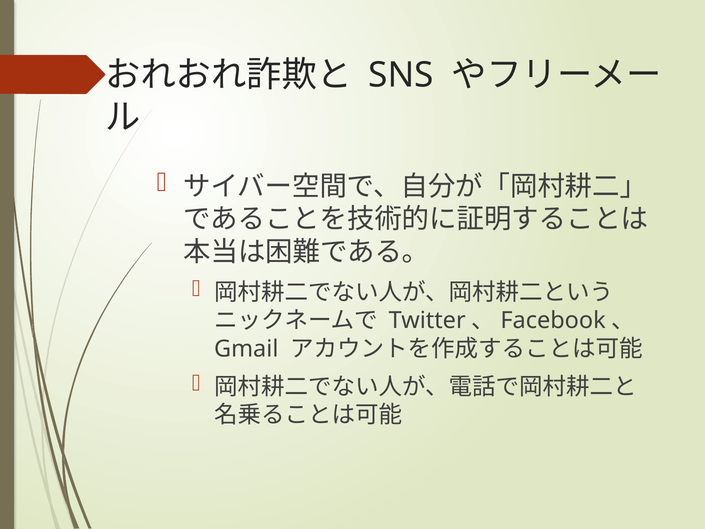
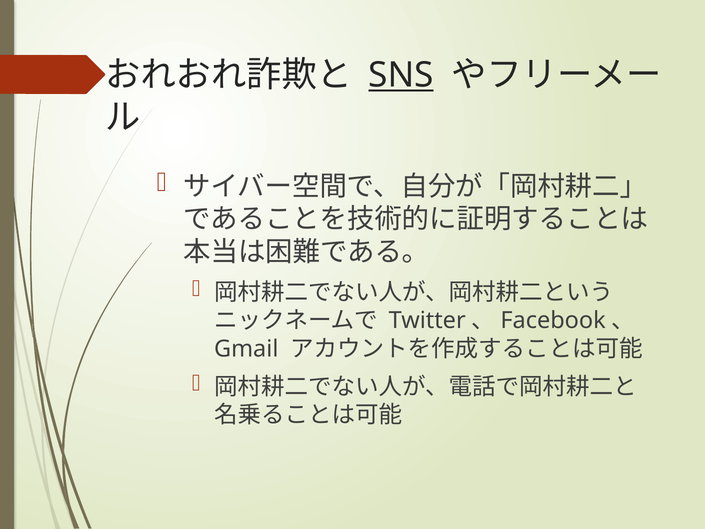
SNS underline: none -> present (401, 75)
